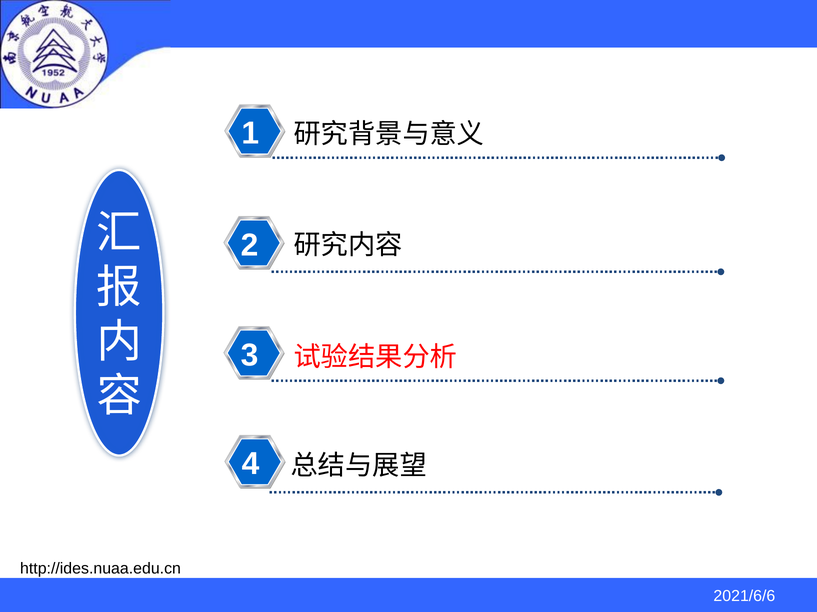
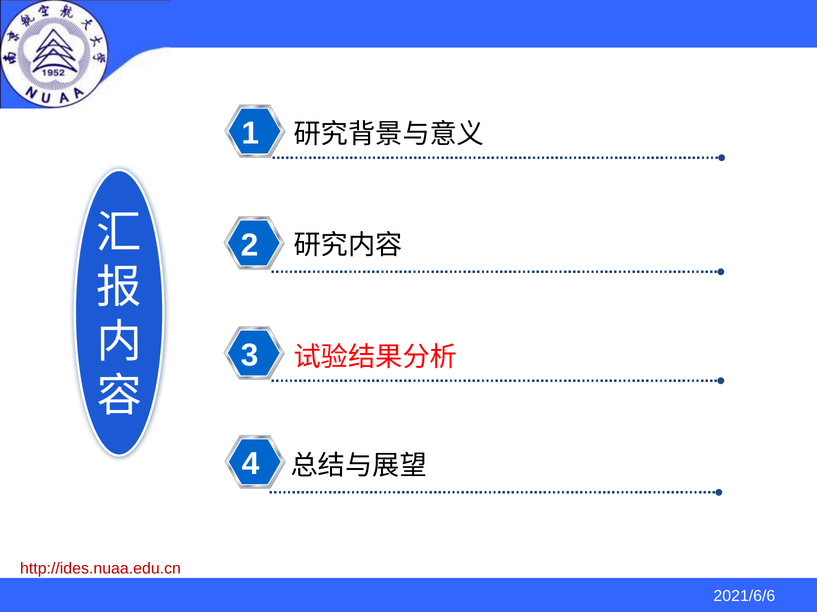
http://ides.nuaa.edu.cn colour: black -> red (101, 569)
